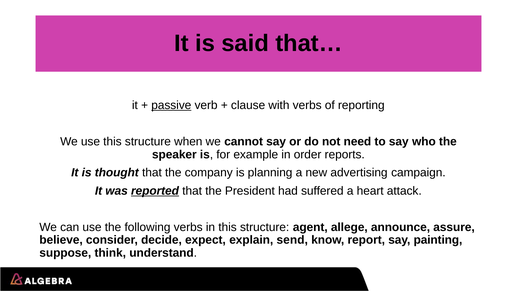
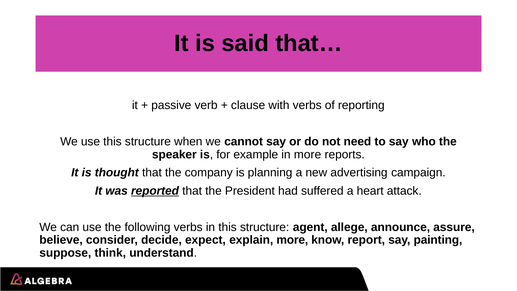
passive underline: present -> none (171, 105)
in order: order -> more (308, 154)
explain send: send -> more (292, 240)
